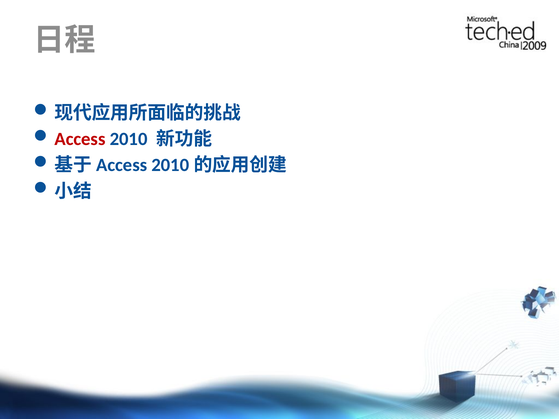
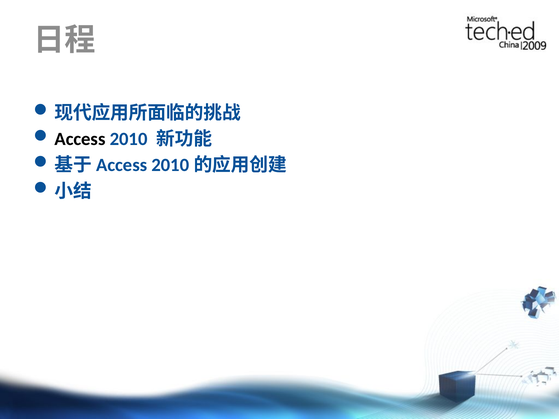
Access colour: red -> black (80, 139)
